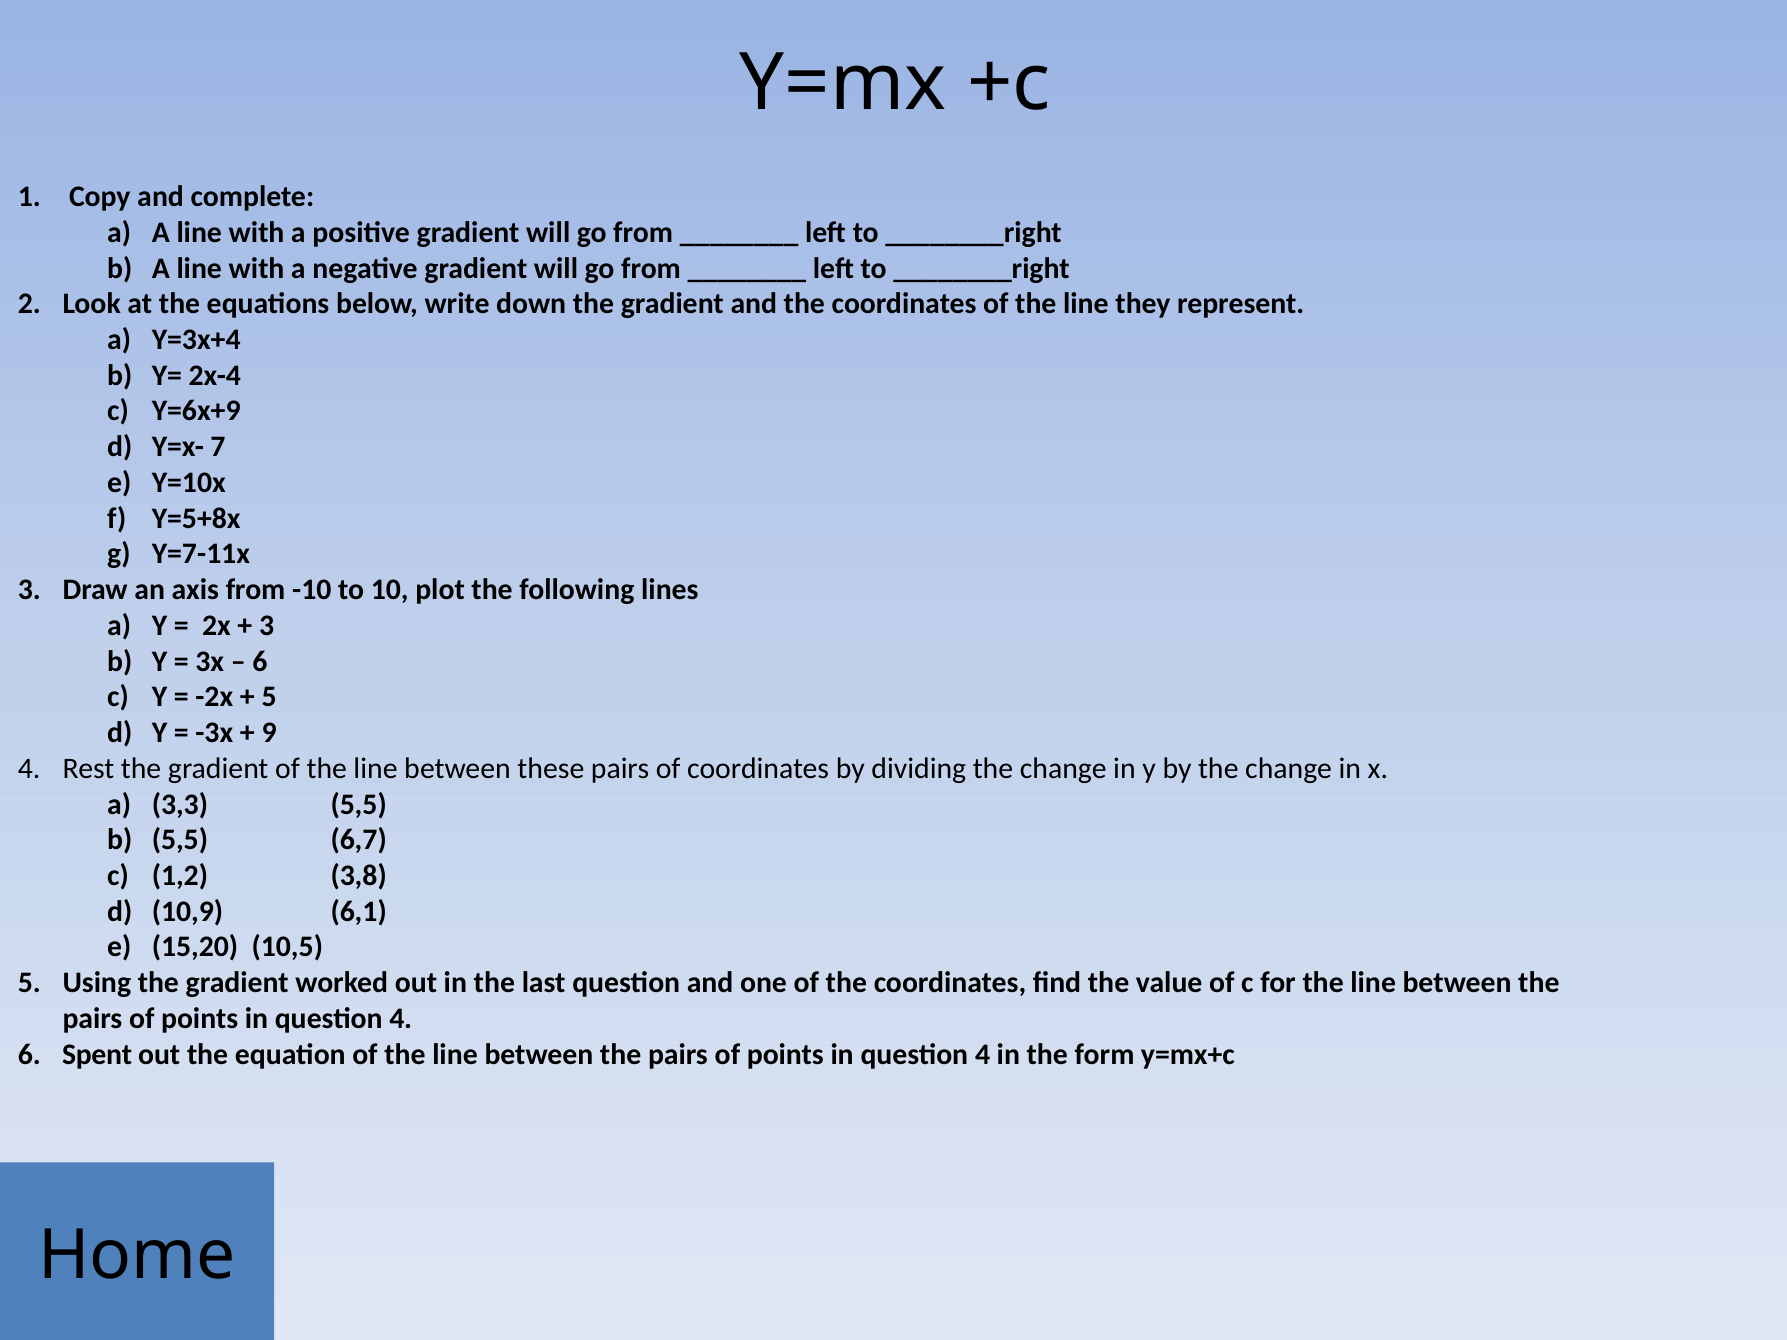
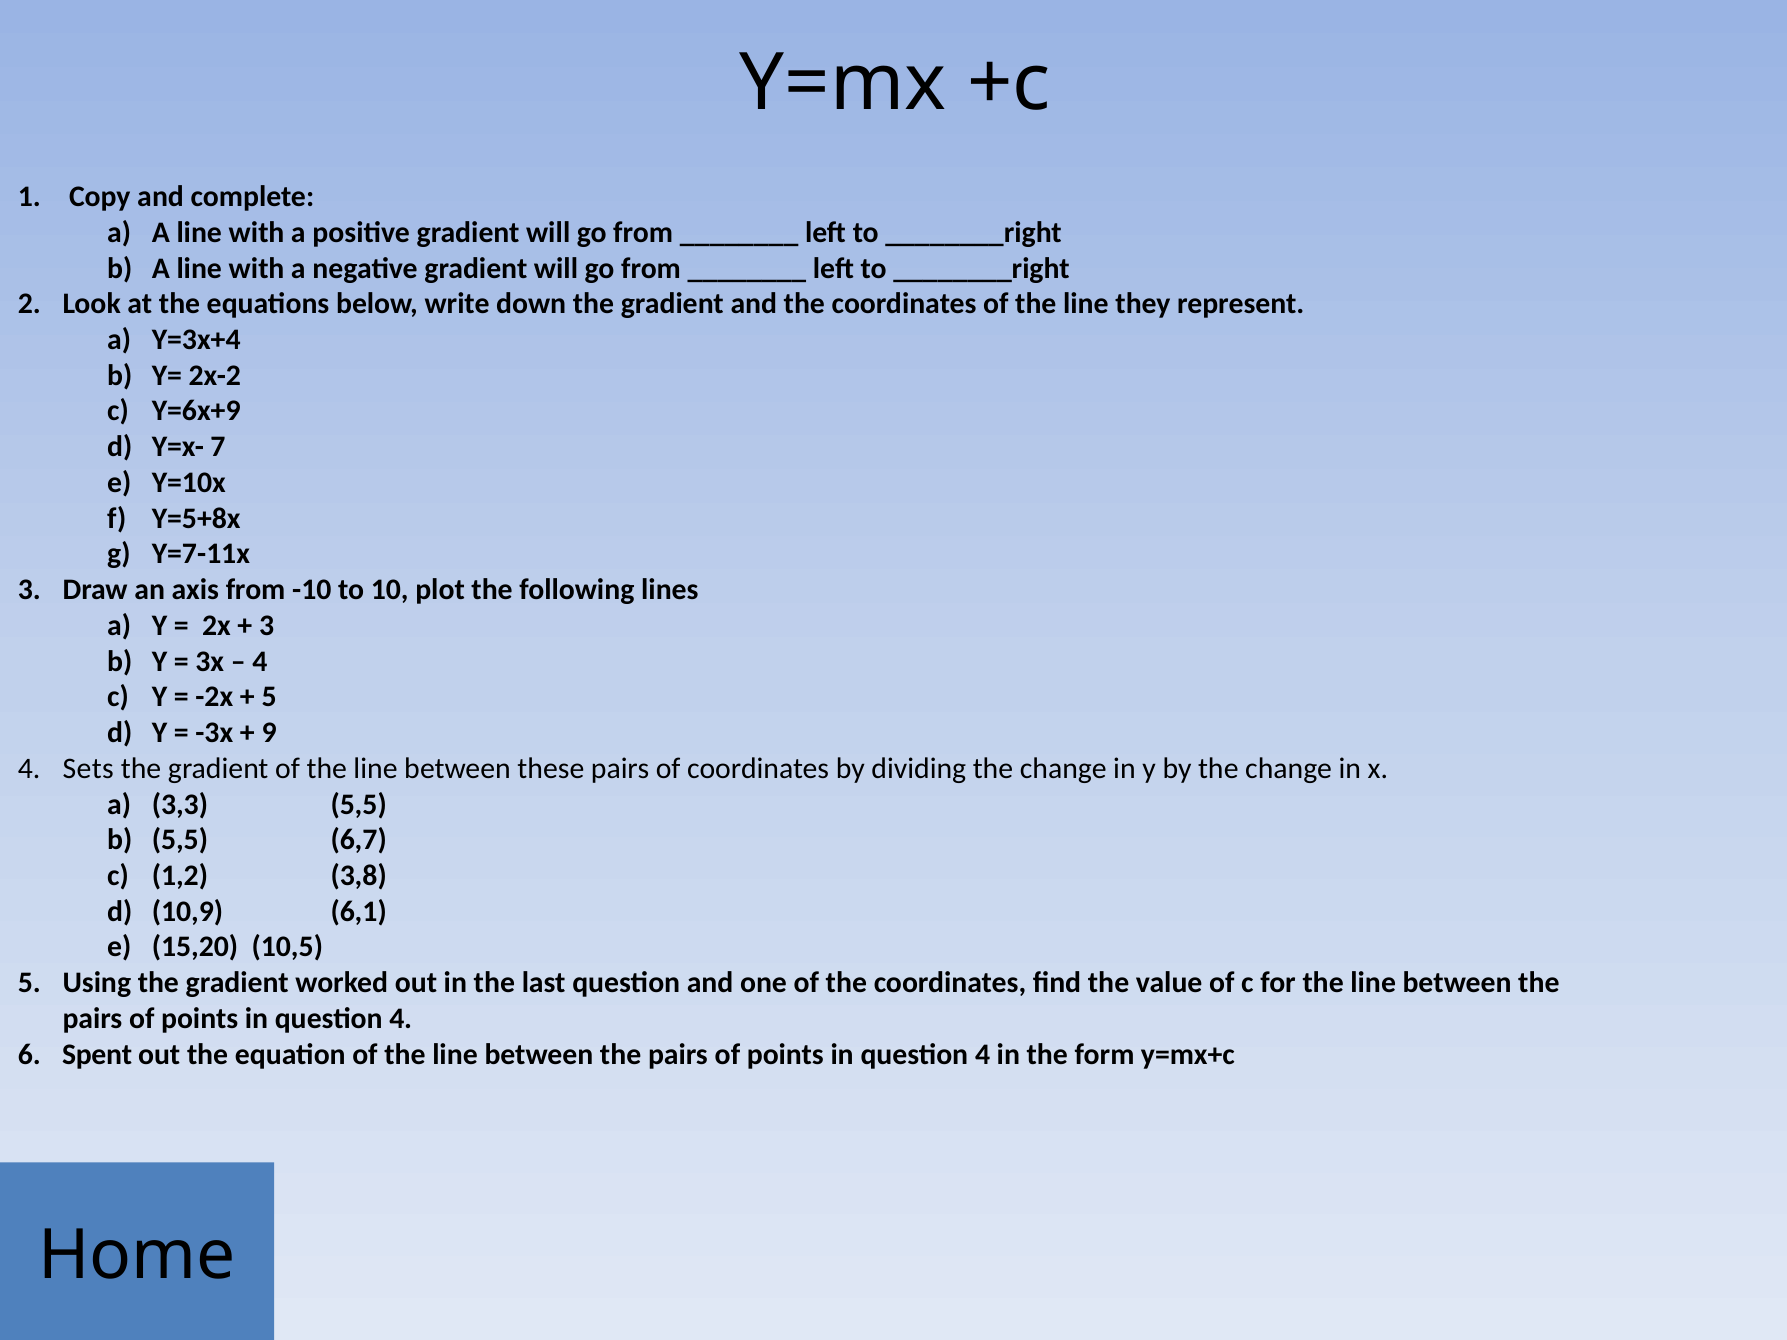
2x-4: 2x-4 -> 2x-2 (215, 376)
6: 6 -> 4 (260, 661)
Rest: Rest -> Sets (88, 769)
